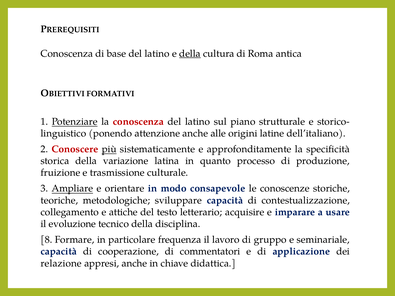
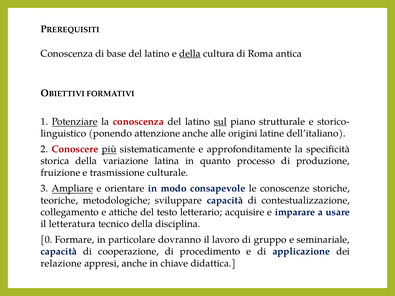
sul underline: none -> present (220, 122)
evoluzione: evoluzione -> letteratura (72, 224)
8: 8 -> 0 (46, 240)
frequenza: frequenza -> dovranno (180, 240)
commentatori: commentatori -> procedimento (210, 252)
